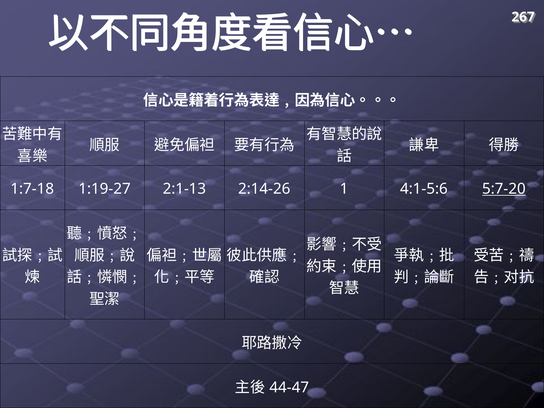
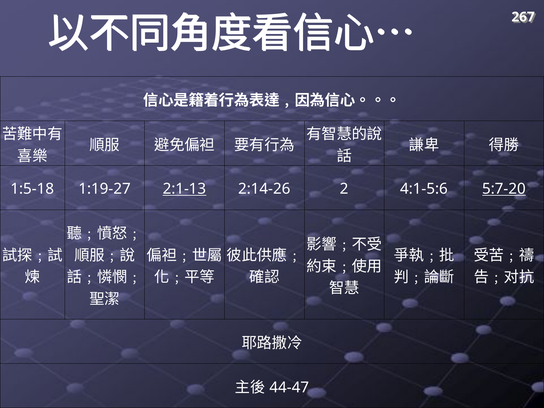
1:7-18: 1:7-18 -> 1:5-18 (32, 189)
2:1-13 underline: none -> present (185, 189)
1: 1 -> 2 (344, 189)
